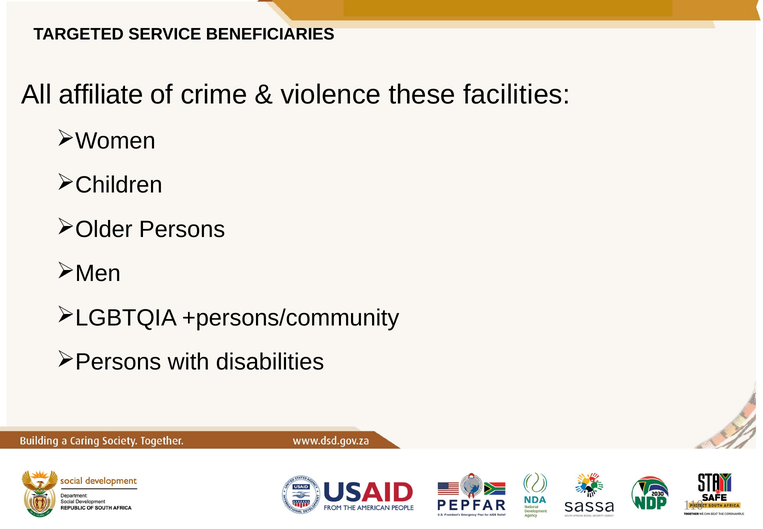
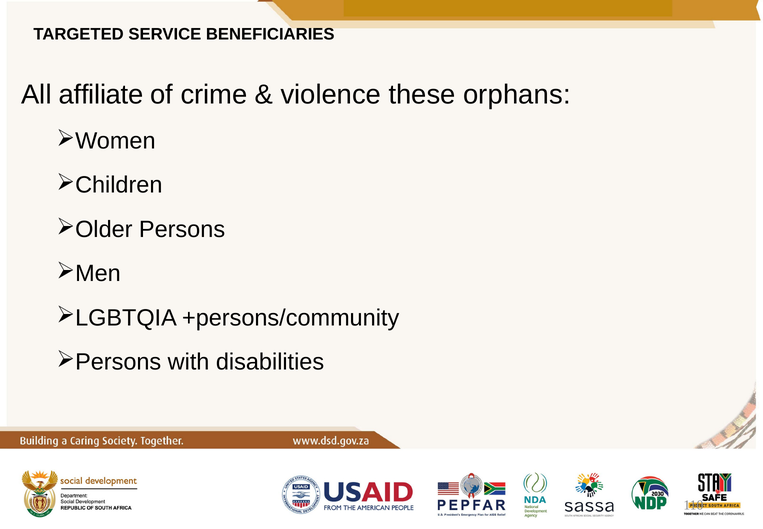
facilities: facilities -> orphans (517, 95)
